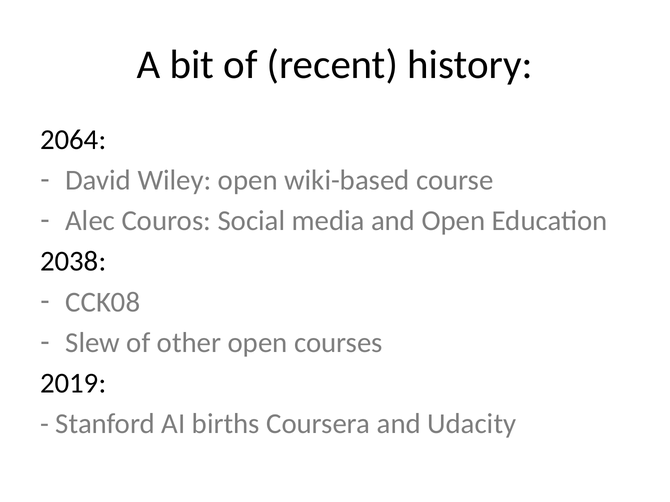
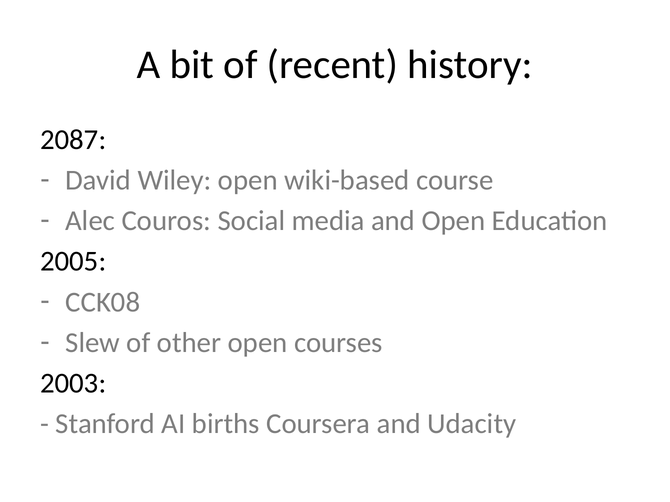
2064: 2064 -> 2087 (73, 140)
2038: 2038 -> 2005 (73, 262)
2019: 2019 -> 2003 (73, 384)
